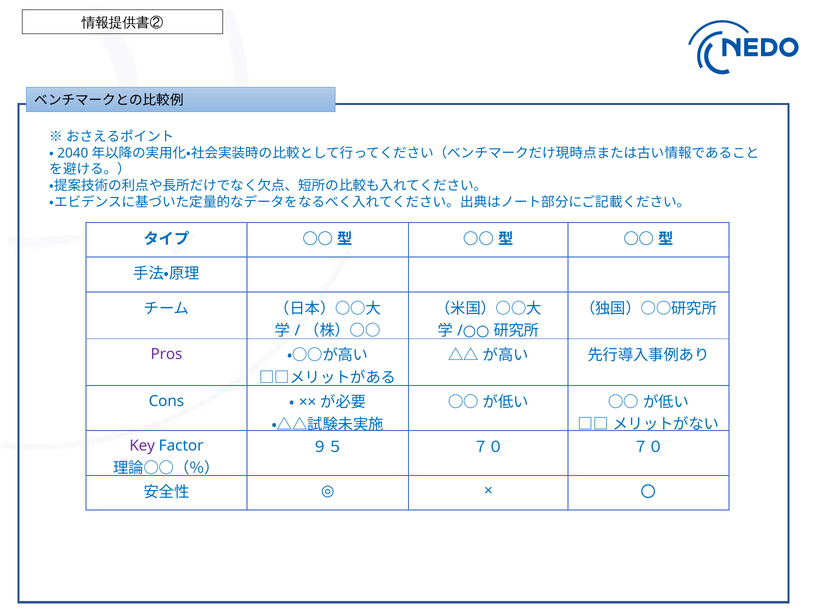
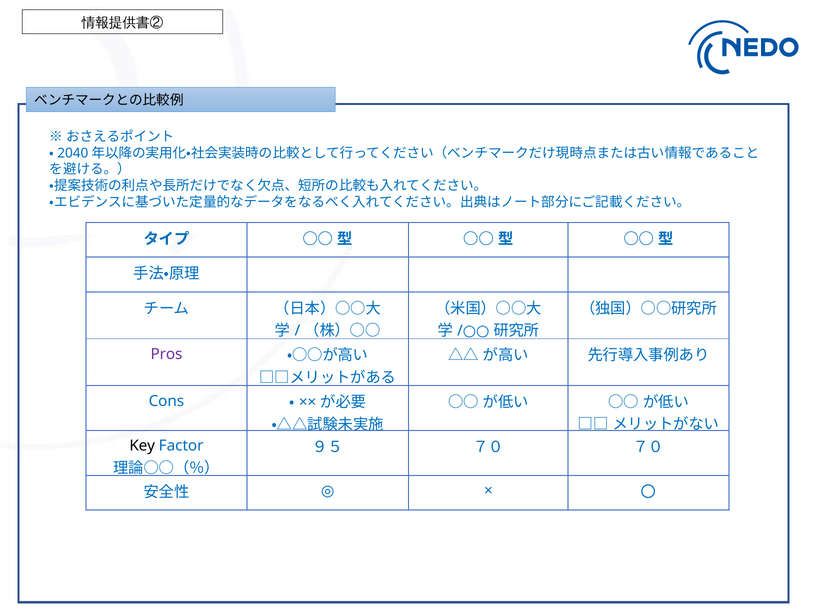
Key colour: purple -> black (142, 445)
